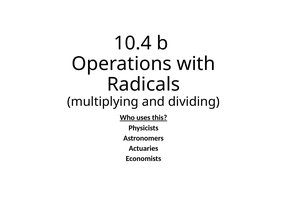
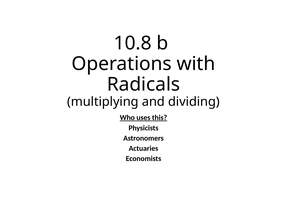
10.4: 10.4 -> 10.8 (133, 43)
